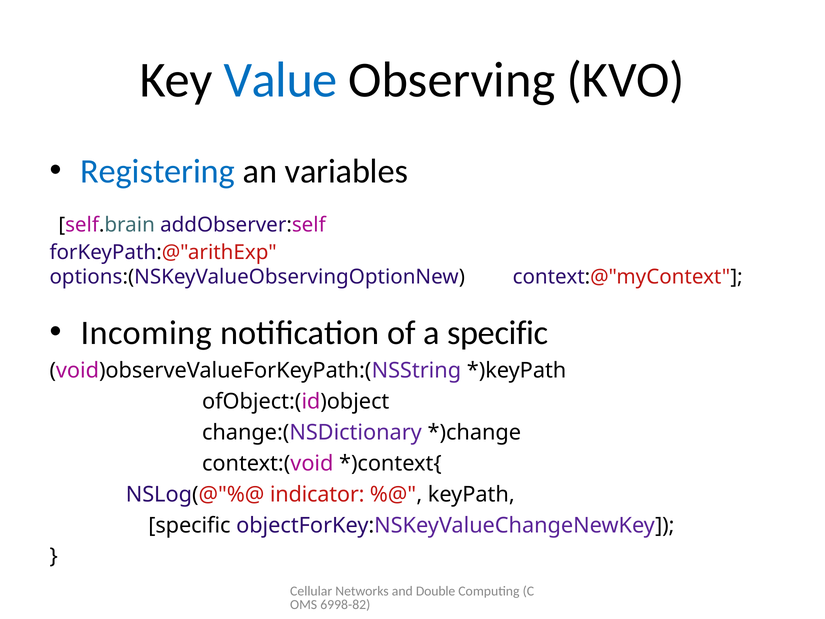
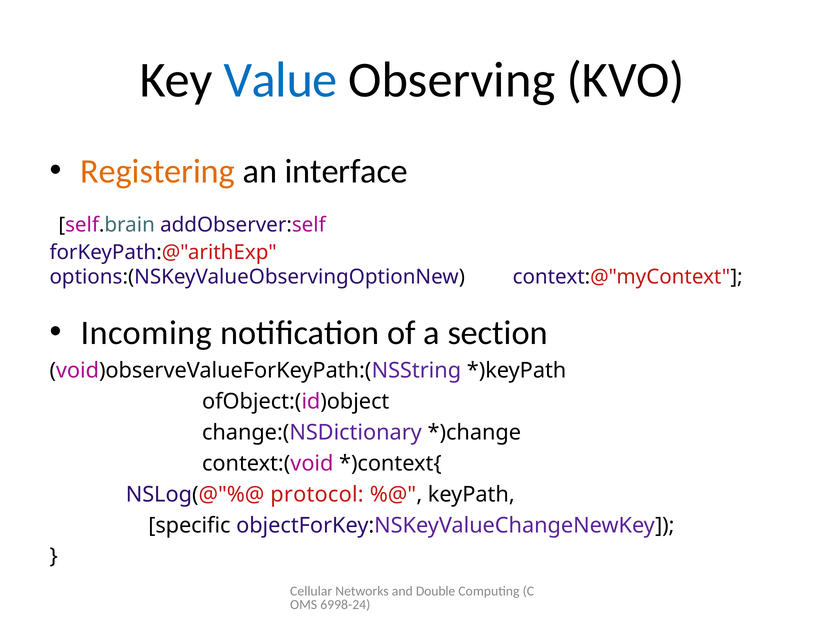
Registering colour: blue -> orange (158, 172)
variables: variables -> interface (346, 172)
a specific: specific -> section (498, 333)
indicator: indicator -> protocol (317, 494)
6998-82: 6998-82 -> 6998-24 (345, 605)
